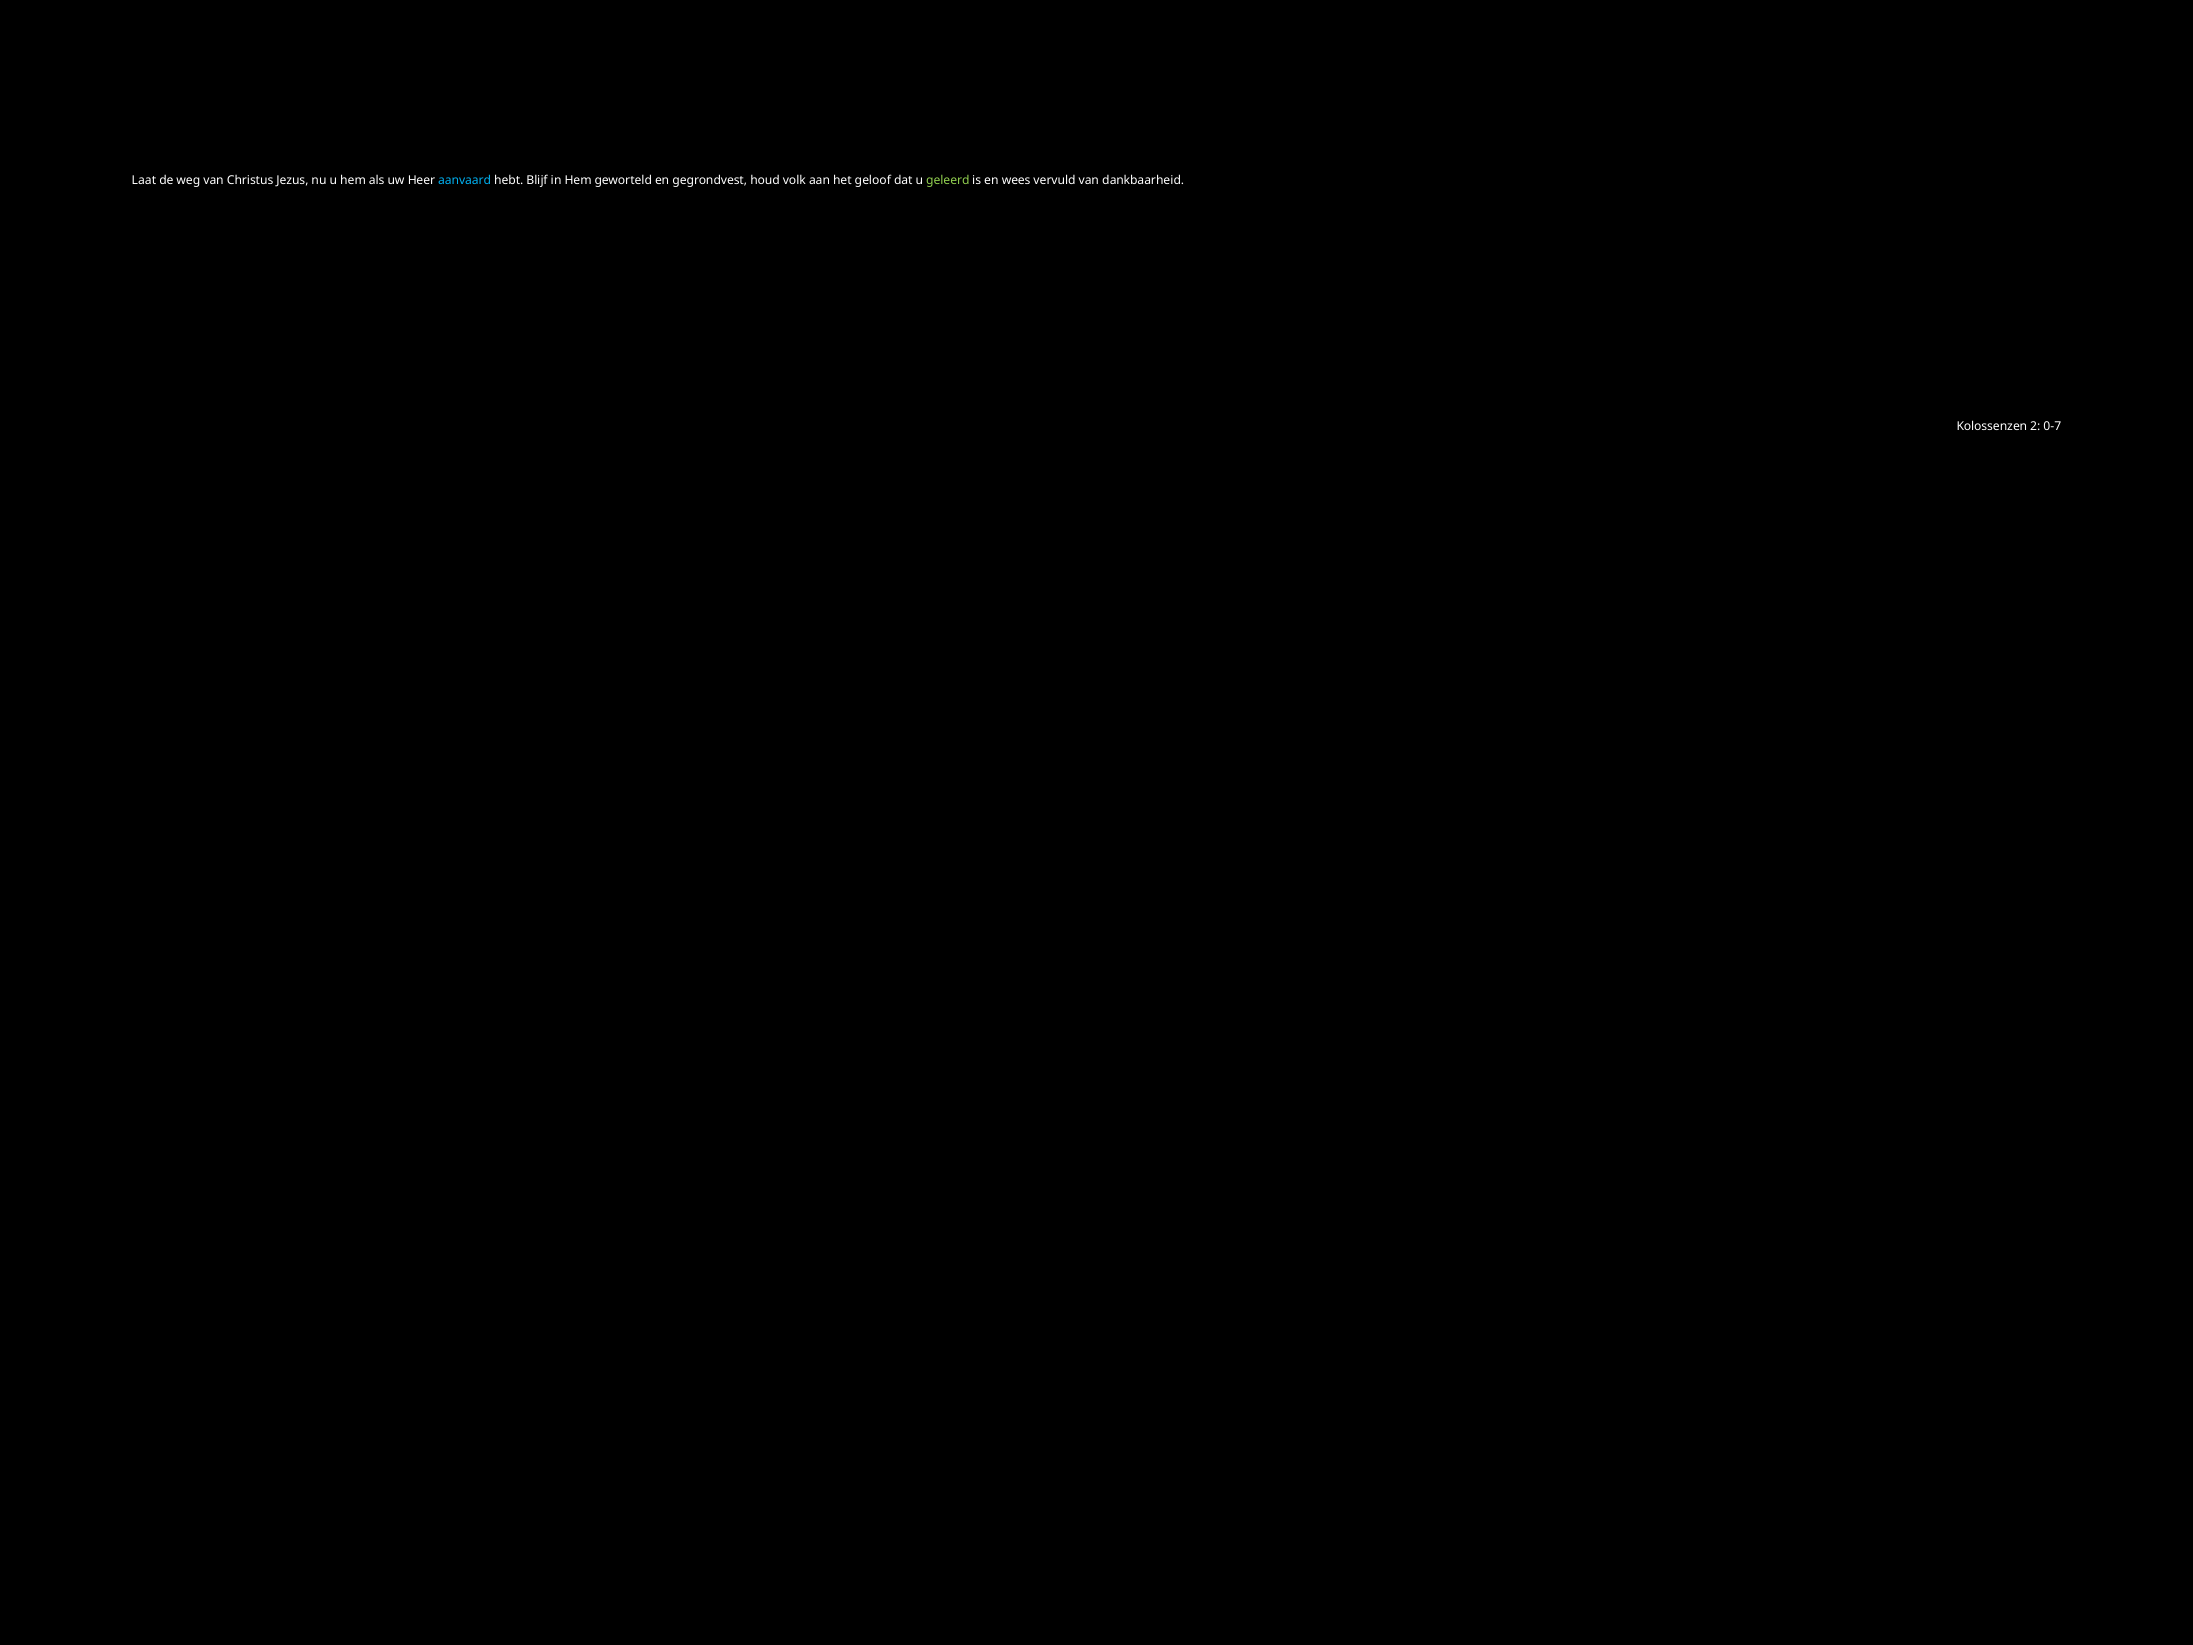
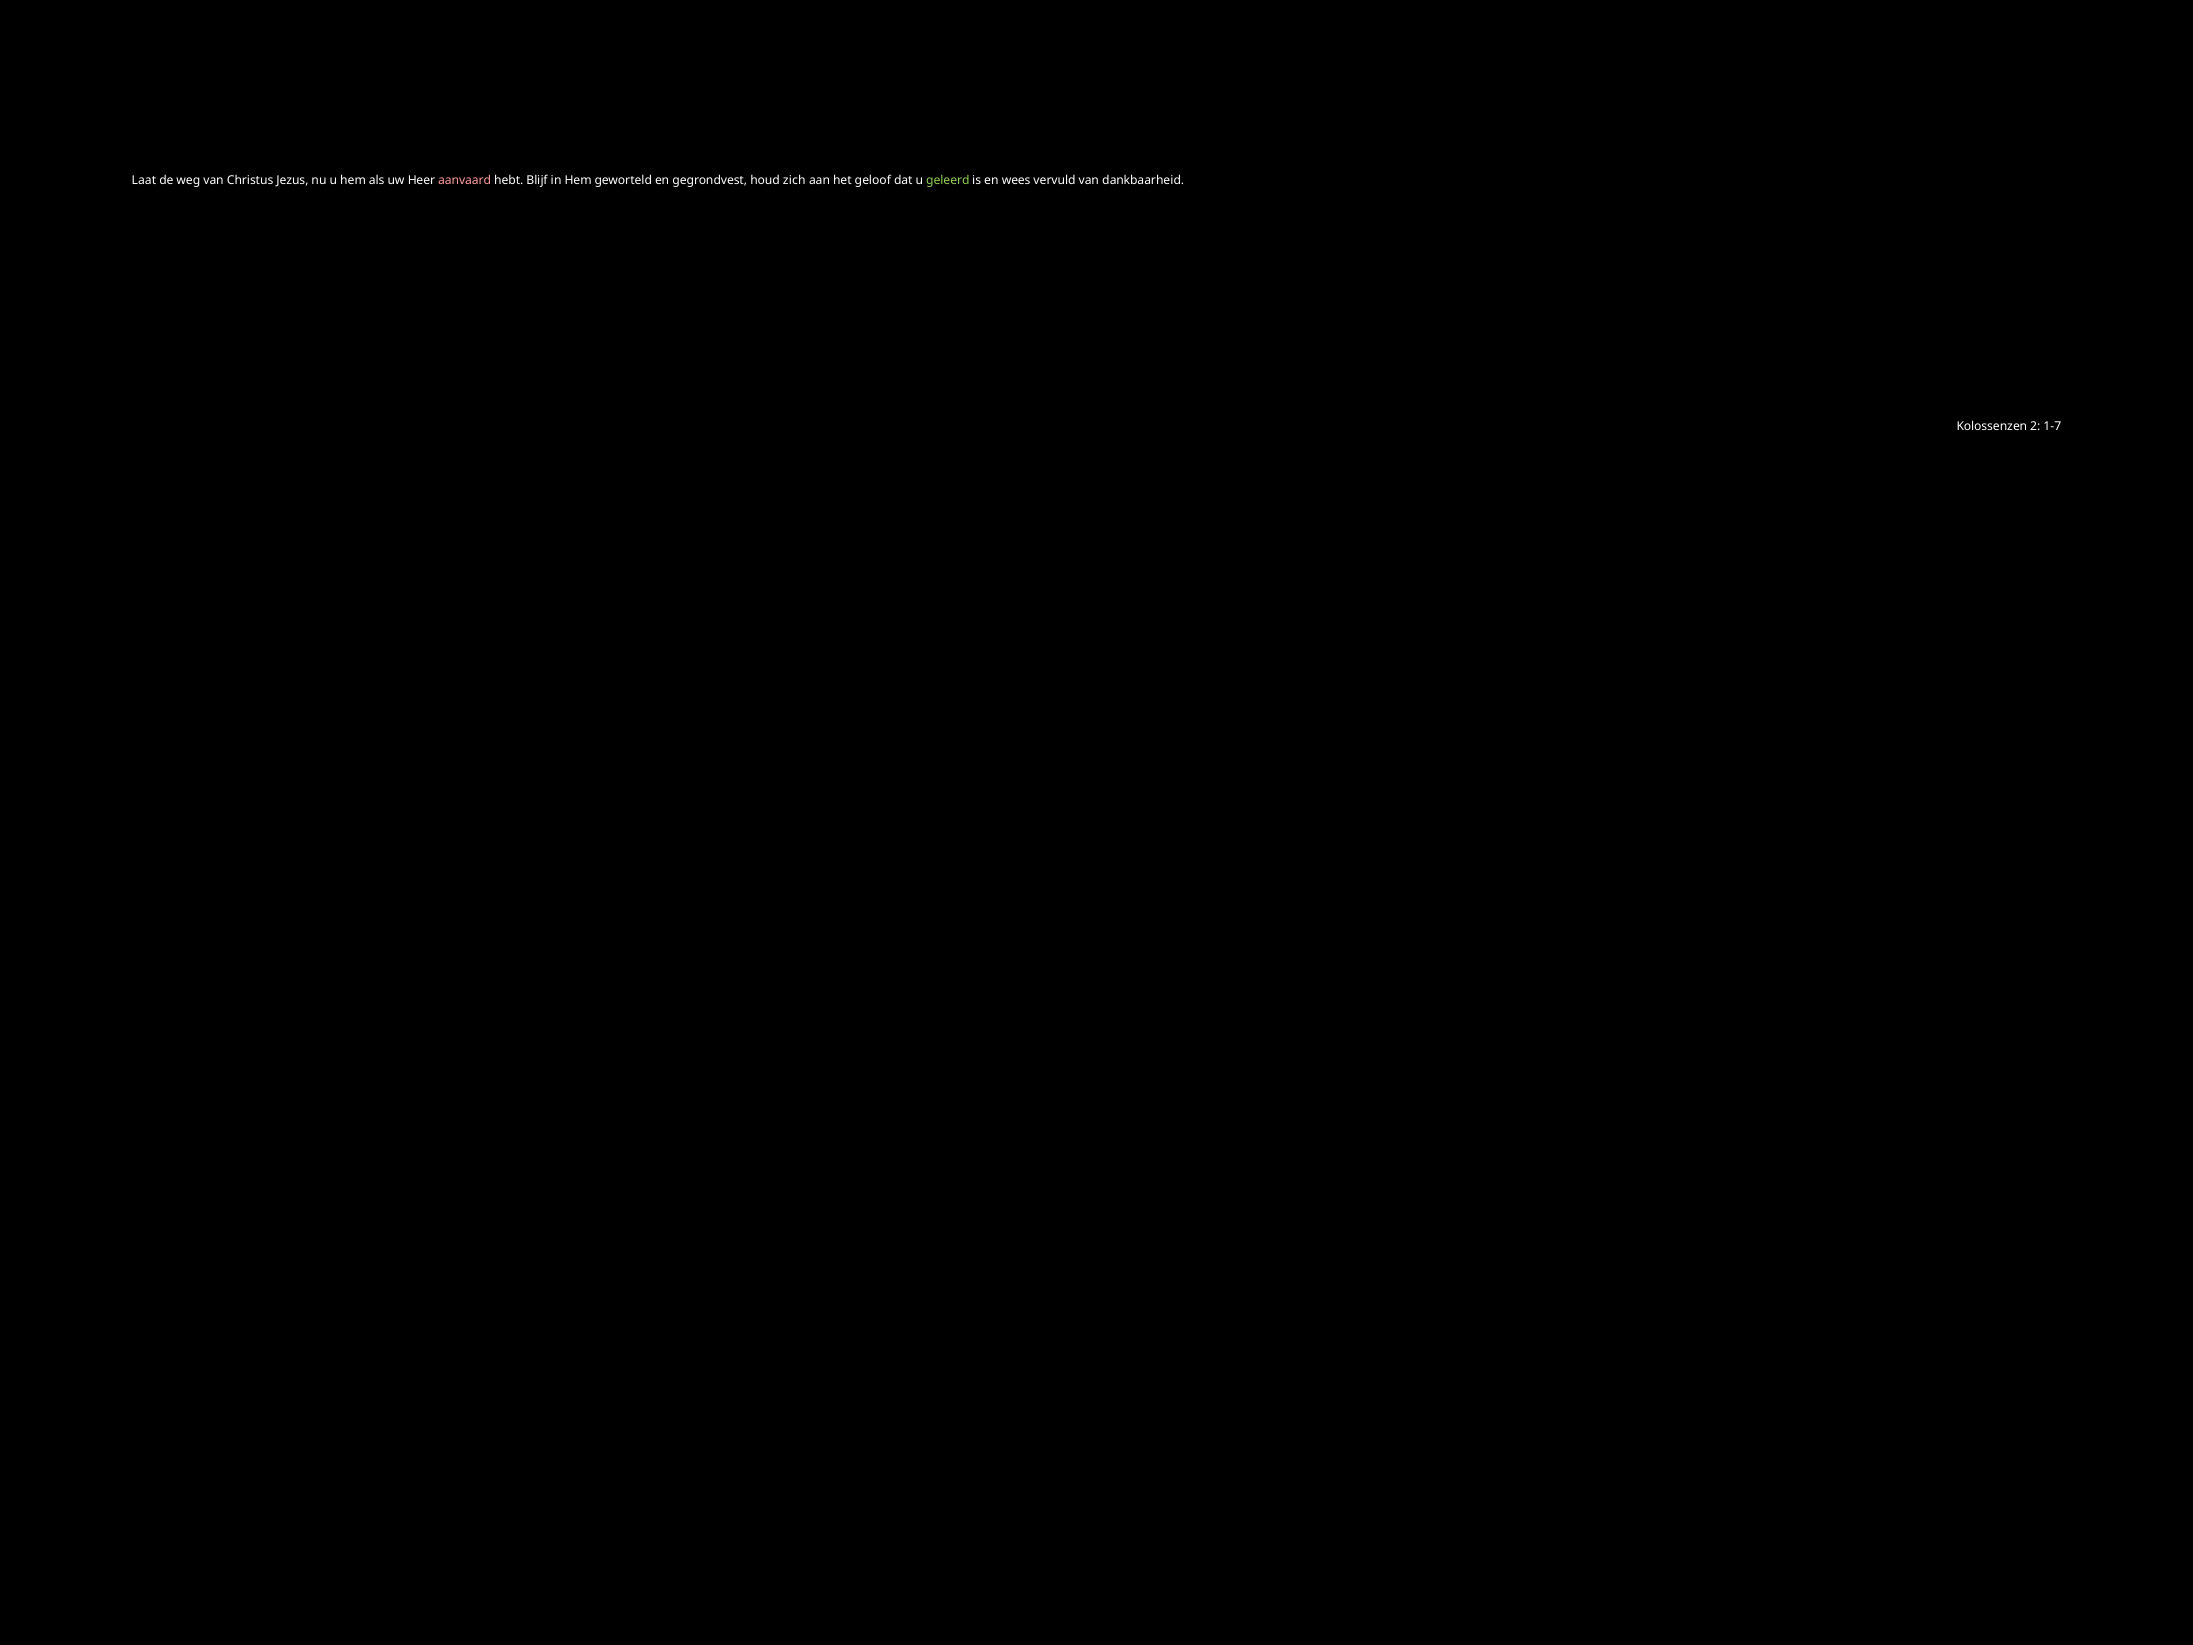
aanvaard colour: light blue -> pink (465, 180)
volk: volk -> zich (794, 180)
0-7: 0-7 -> 1-7 (2052, 427)
